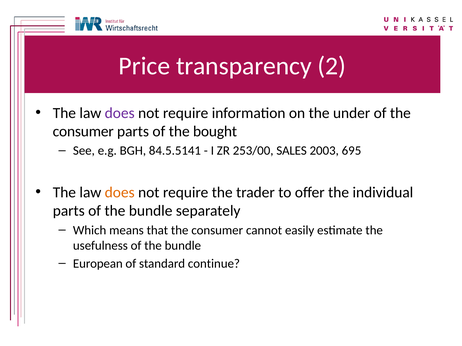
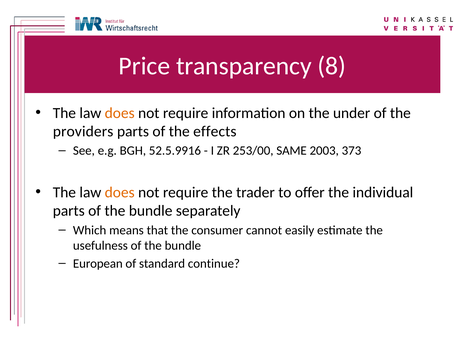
2: 2 -> 8 (332, 66)
does colour: purple -> orange (120, 113)
consumer: consumer -> providers (83, 132)
bought: bought -> effects (215, 132)
84.5.5141: 84.5.5141 -> 52.5.9916 (175, 151)
SALES: SALES -> SAME (292, 151)
695: 695 -> 373 (351, 151)
